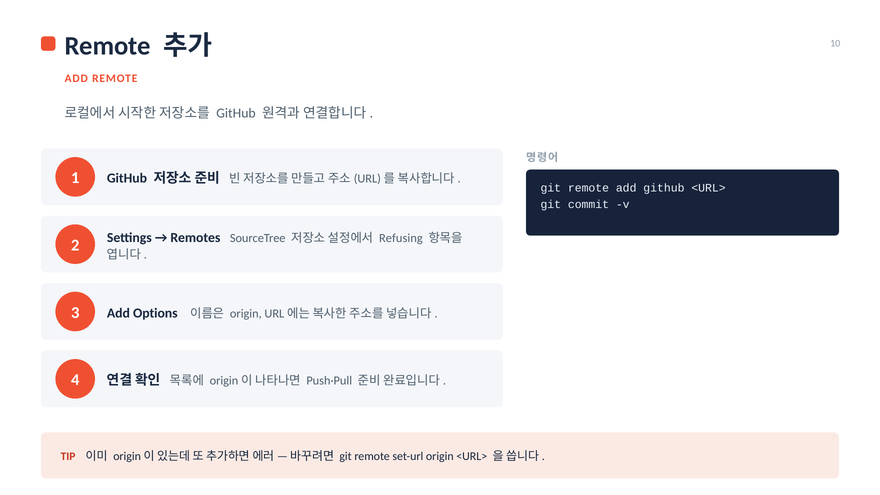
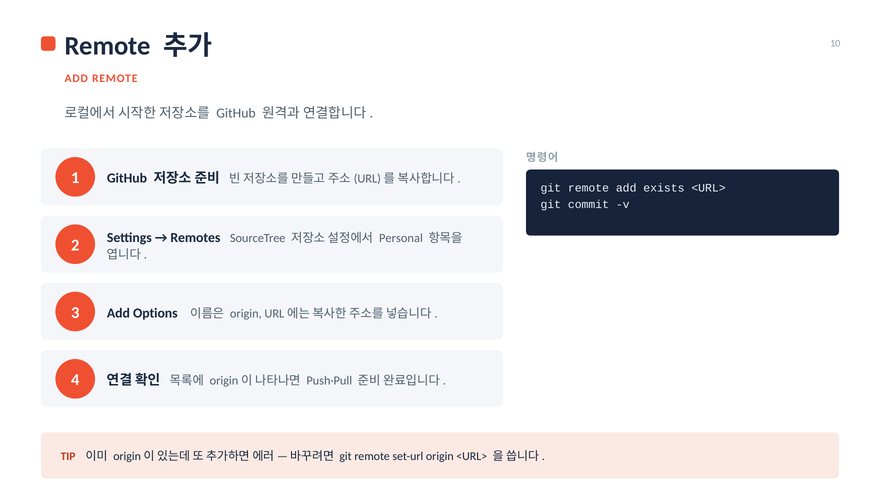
add github: github -> exists (664, 188)
Refusing: Refusing -> Personal (401, 238)
